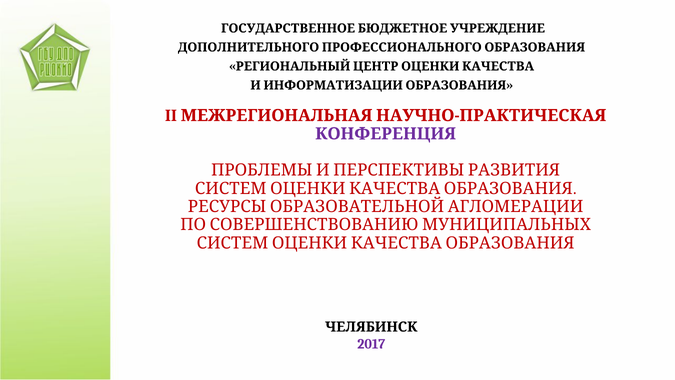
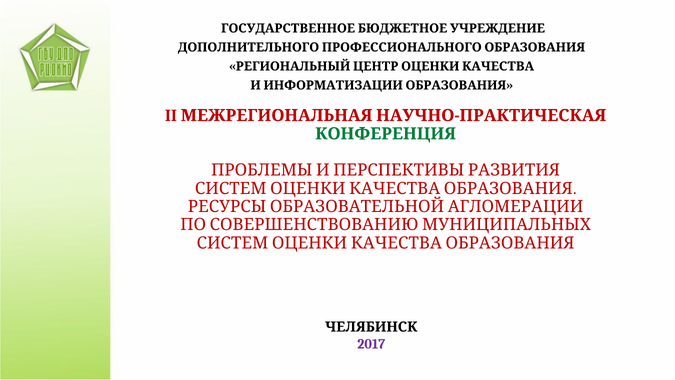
КОНФЕРЕНЦИЯ colour: purple -> green (386, 134)
